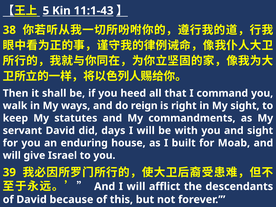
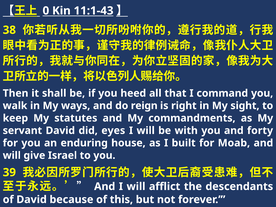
5: 5 -> 0 (46, 11)
days: days -> eyes (113, 131)
and sight: sight -> forty (260, 131)
